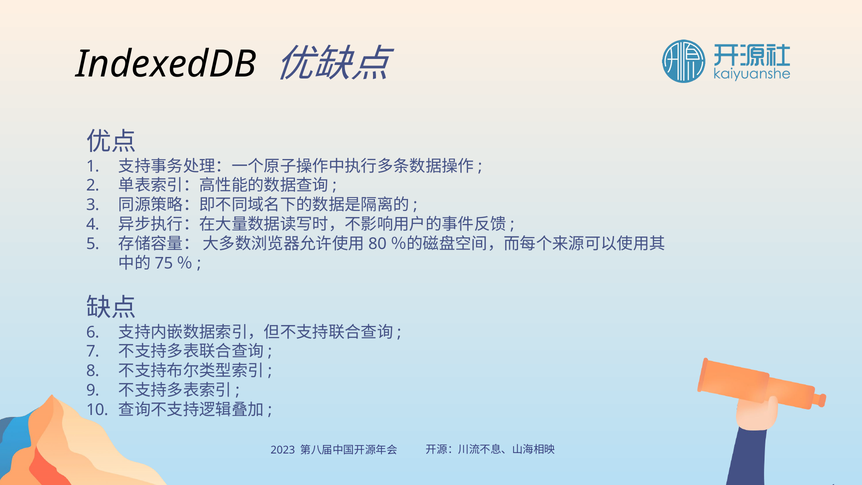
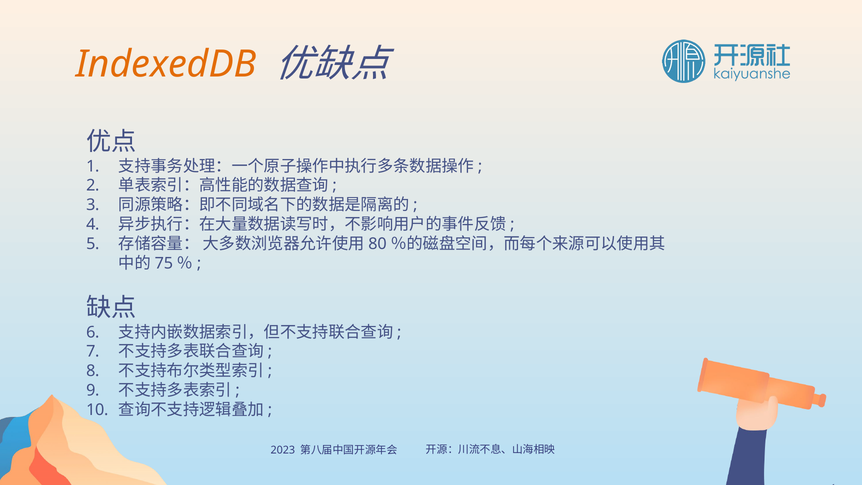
IndexedDB colour: black -> orange (166, 64)
